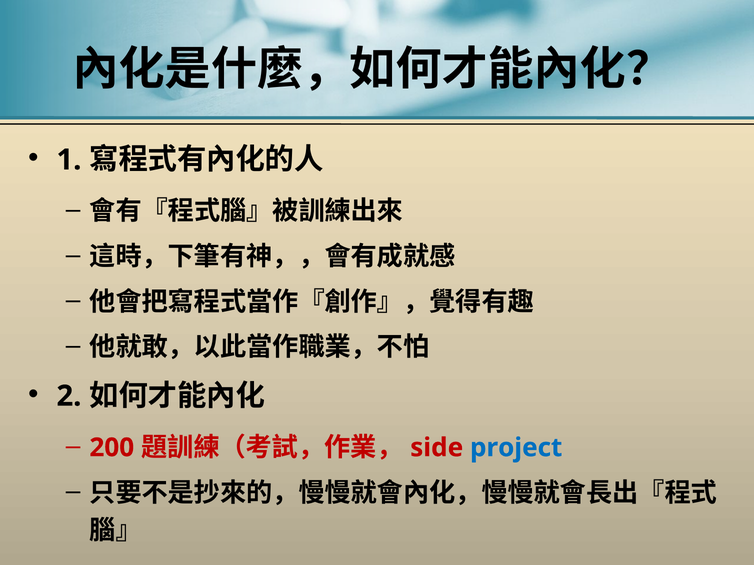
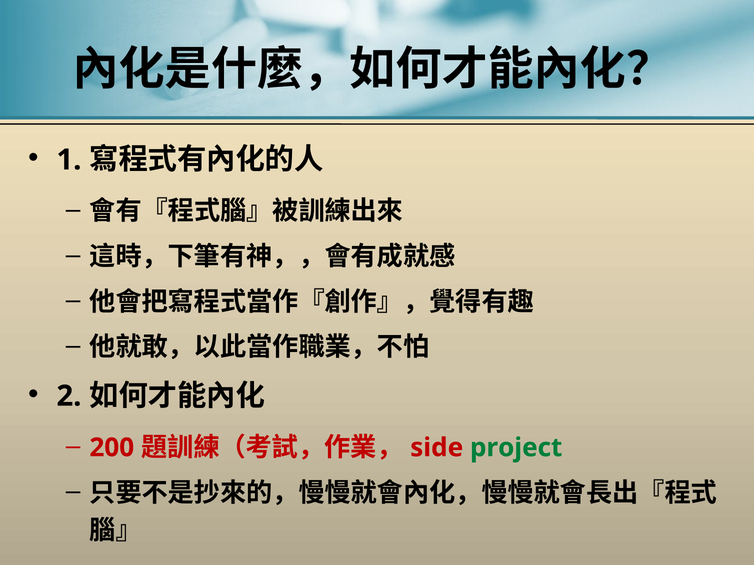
project colour: blue -> green (516, 448)
